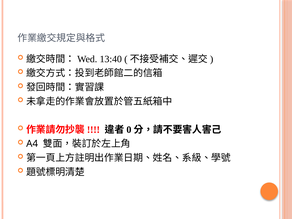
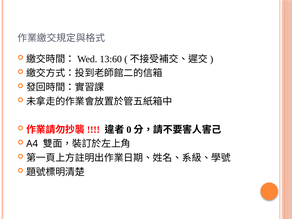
13:40: 13:40 -> 13:60 (111, 59)
